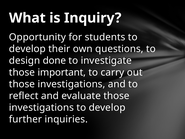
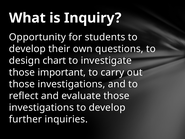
done: done -> chart (54, 61)
